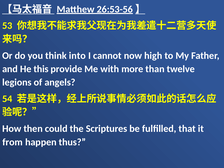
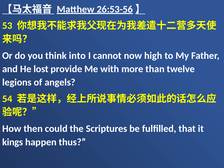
this: this -> lost (41, 69)
from: from -> kings (13, 142)
